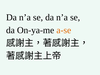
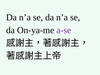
a-se colour: orange -> purple (64, 30)
